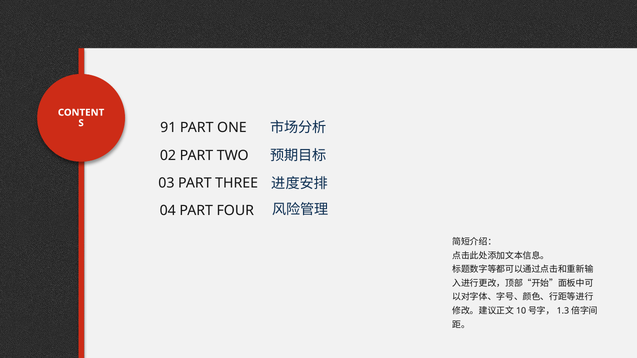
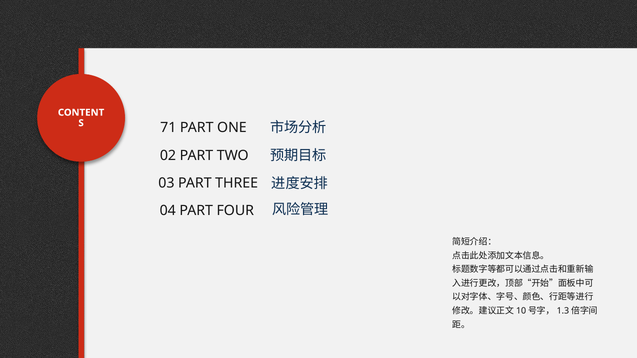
91: 91 -> 71 (168, 128)
